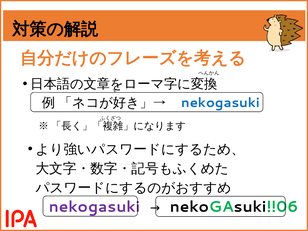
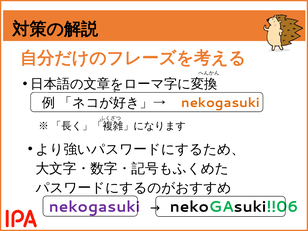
nekogasuki colour: blue -> orange (220, 103)
